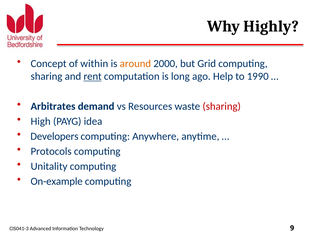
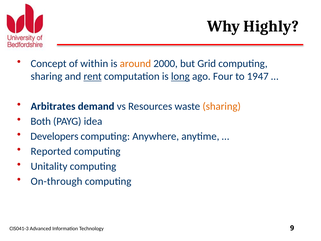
long underline: none -> present (180, 76)
Help: Help -> Four (223, 76)
1990: 1990 -> 1947 (258, 76)
sharing colour: red -> orange (222, 106)
High: High -> Both (41, 121)
Protocols: Protocols -> Reported (51, 151)
On-example: On-example -> On-through (56, 181)
